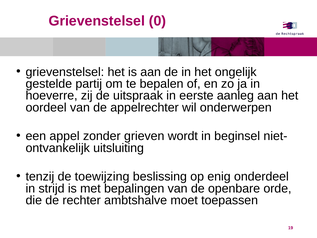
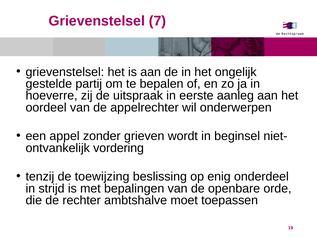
0: 0 -> 7 (158, 21)
uitsluiting: uitsluiting -> vordering (119, 148)
